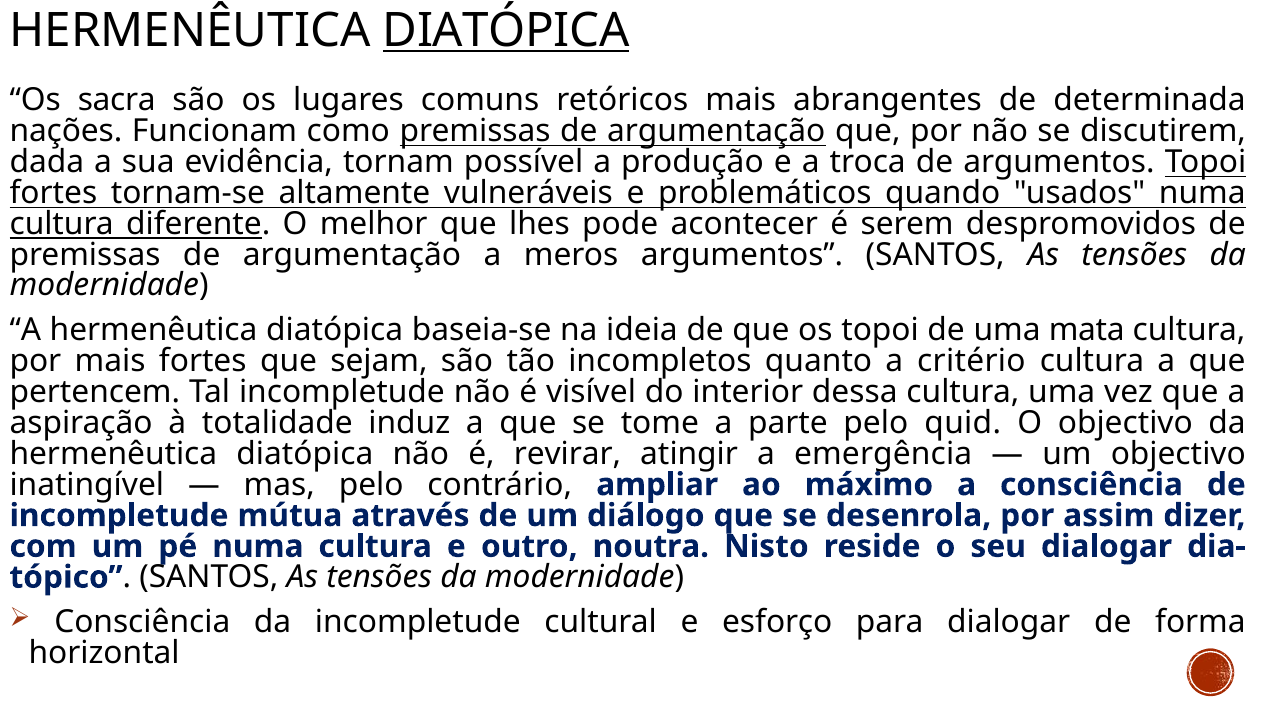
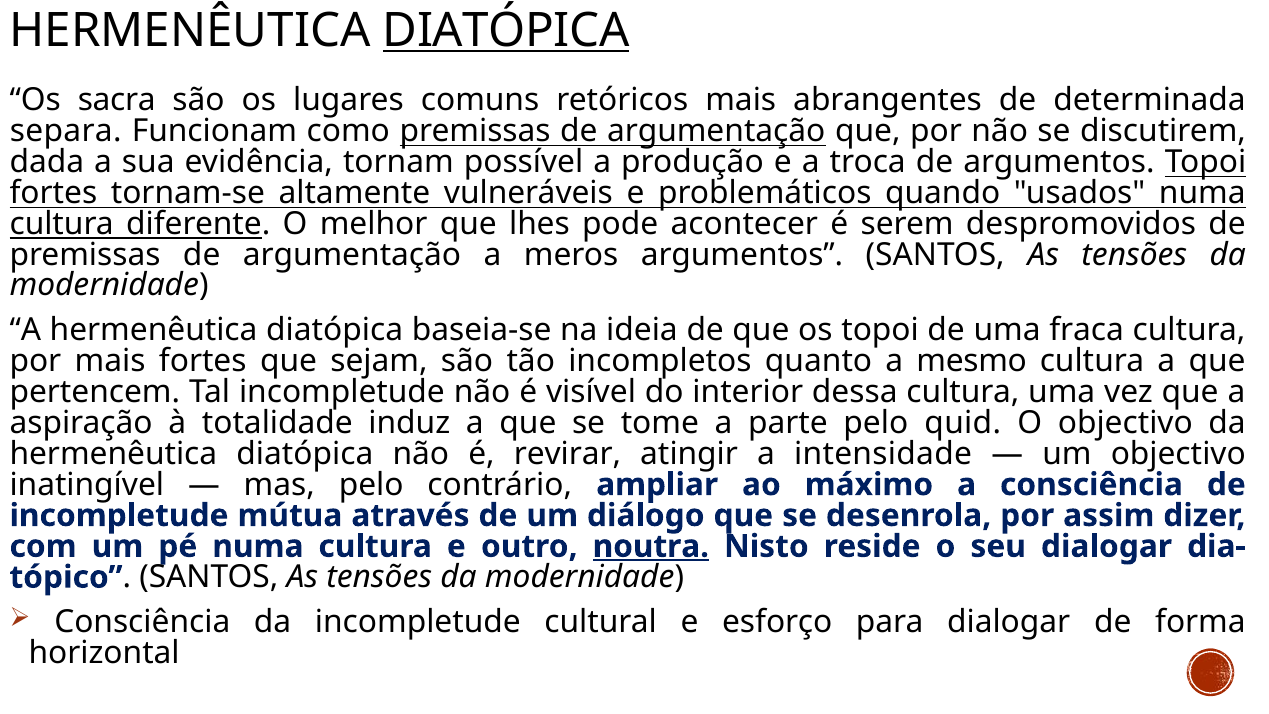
nações: nações -> separa (66, 131)
mata: mata -> fraca (1087, 330)
critério: critério -> mesmo (972, 361)
emergência: emergência -> intensidade (883, 454)
noutra underline: none -> present (651, 546)
